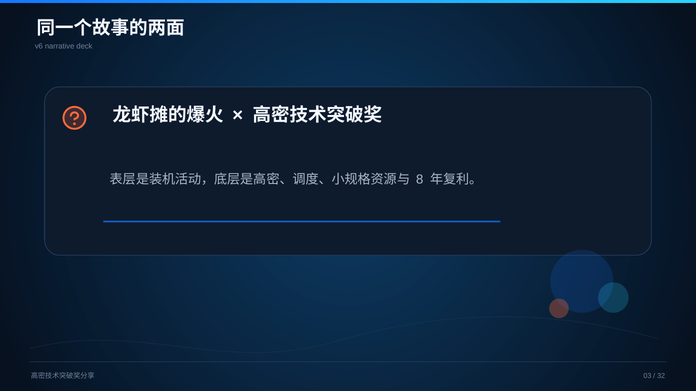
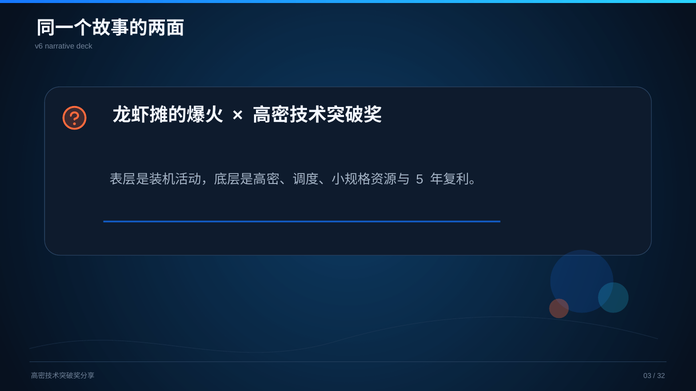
8: 8 -> 5 (420, 180)
